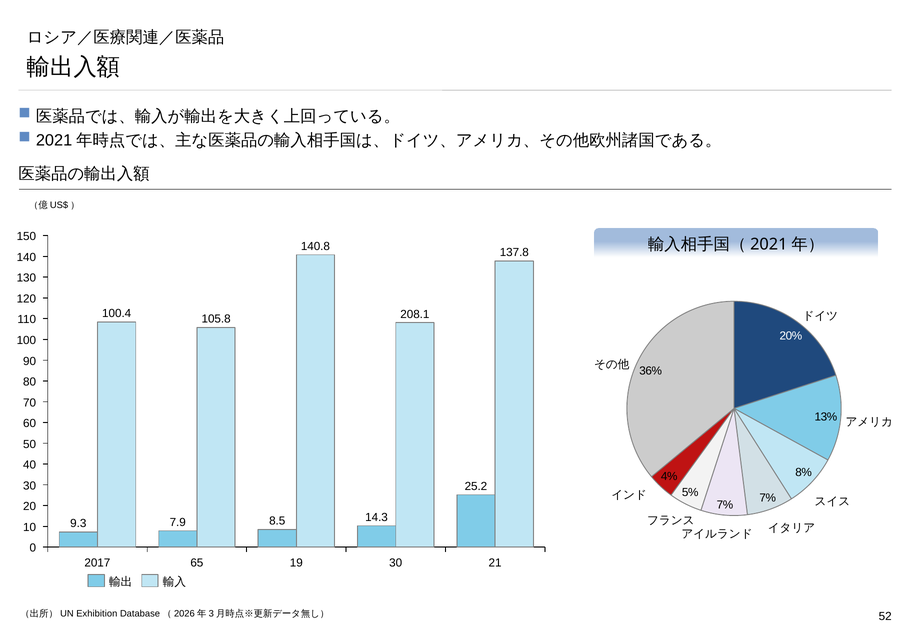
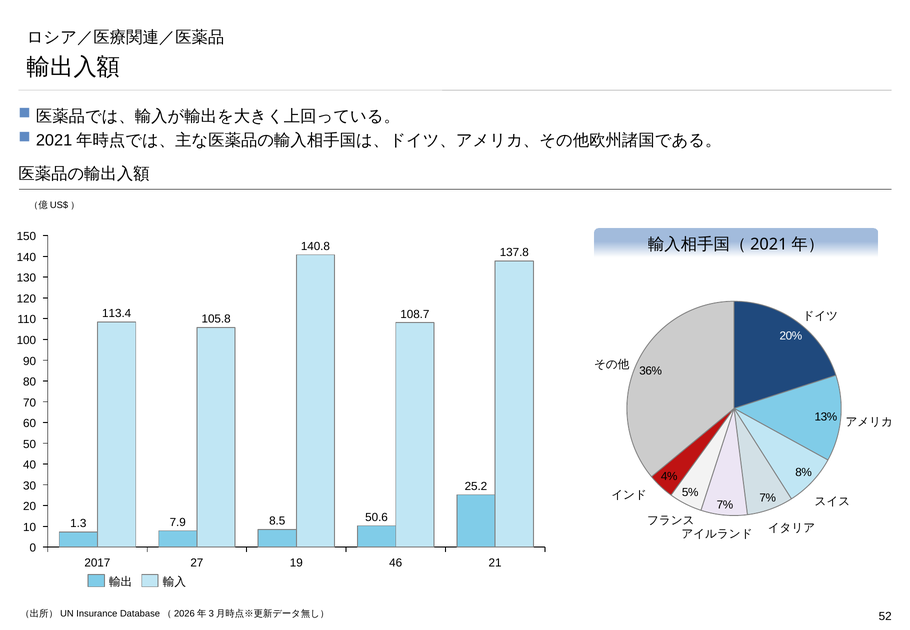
100.4: 100.4 -> 113.4 (117, 313)
208.1: 208.1 -> 108.7 (415, 314)
14.3: 14.3 -> 50.6 (377, 517)
9.3: 9.3 -> 1.3 (78, 524)
65: 65 -> 27 (197, 563)
19 30: 30 -> 46 (396, 563)
Exhibition: Exhibition -> Insurance (97, 614)
